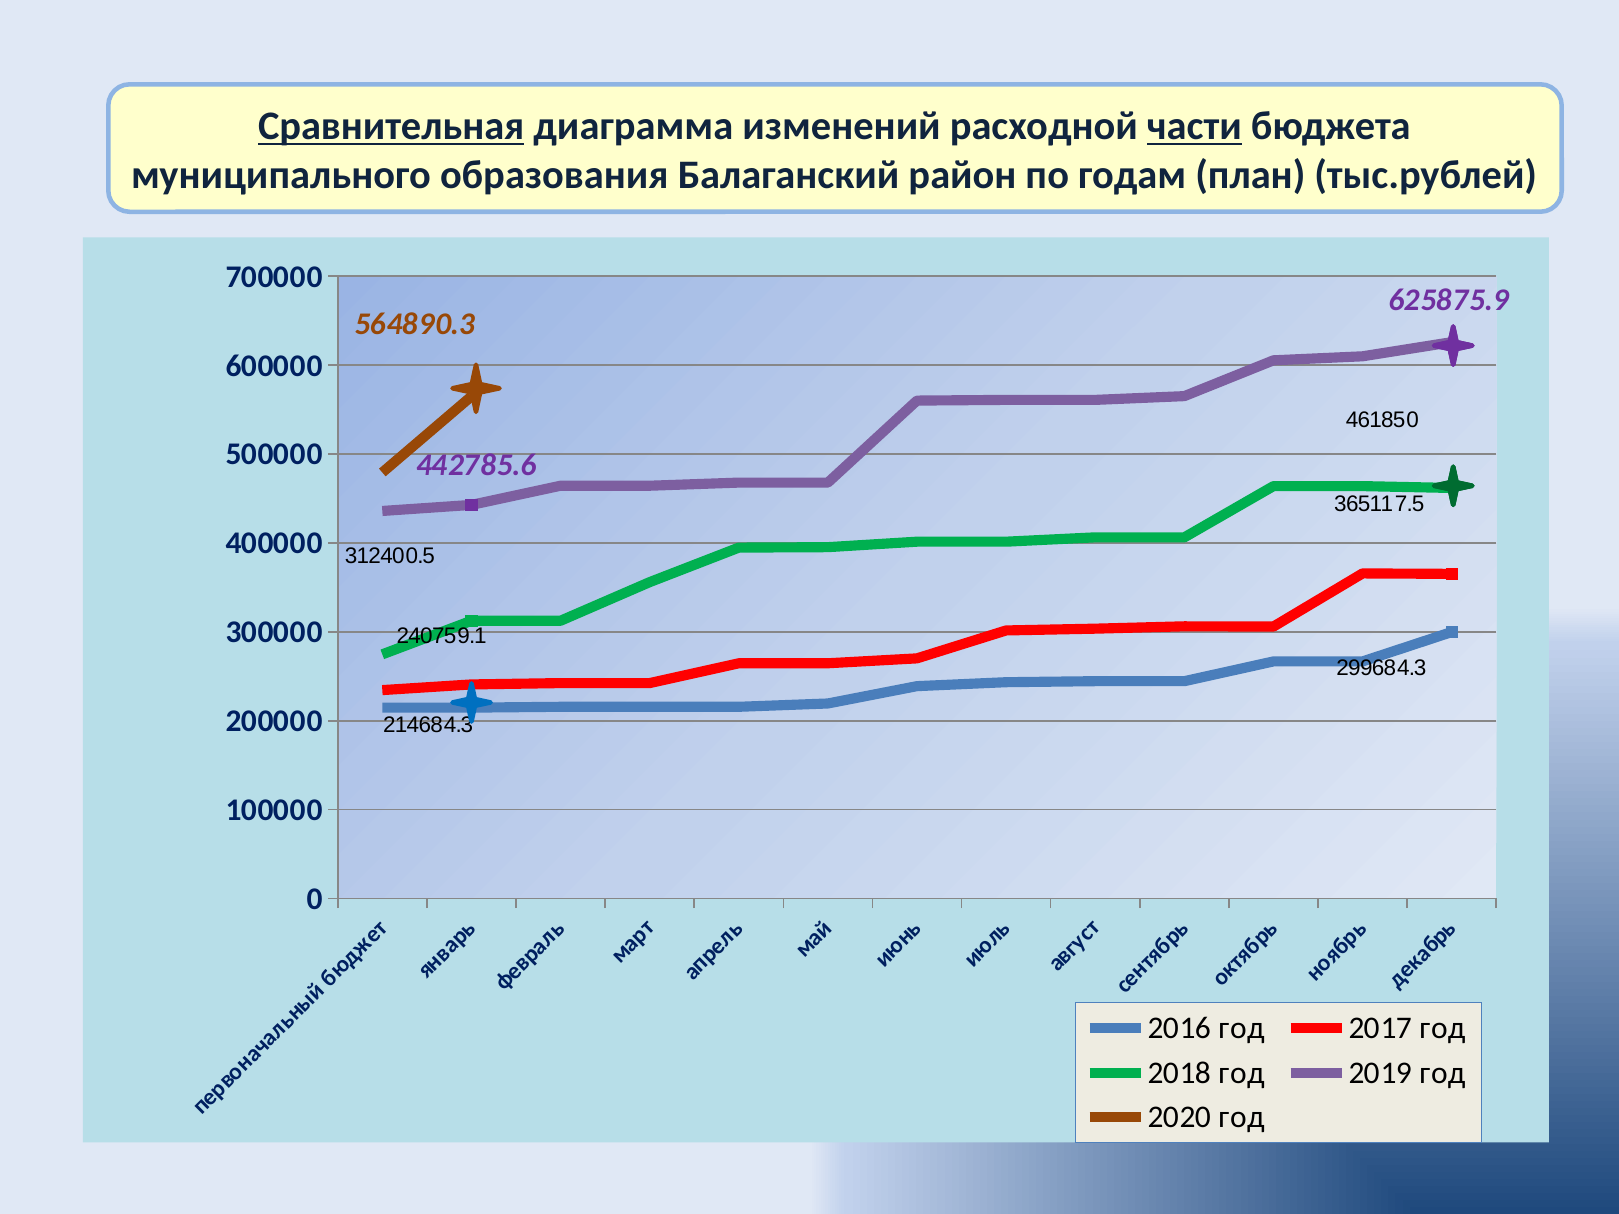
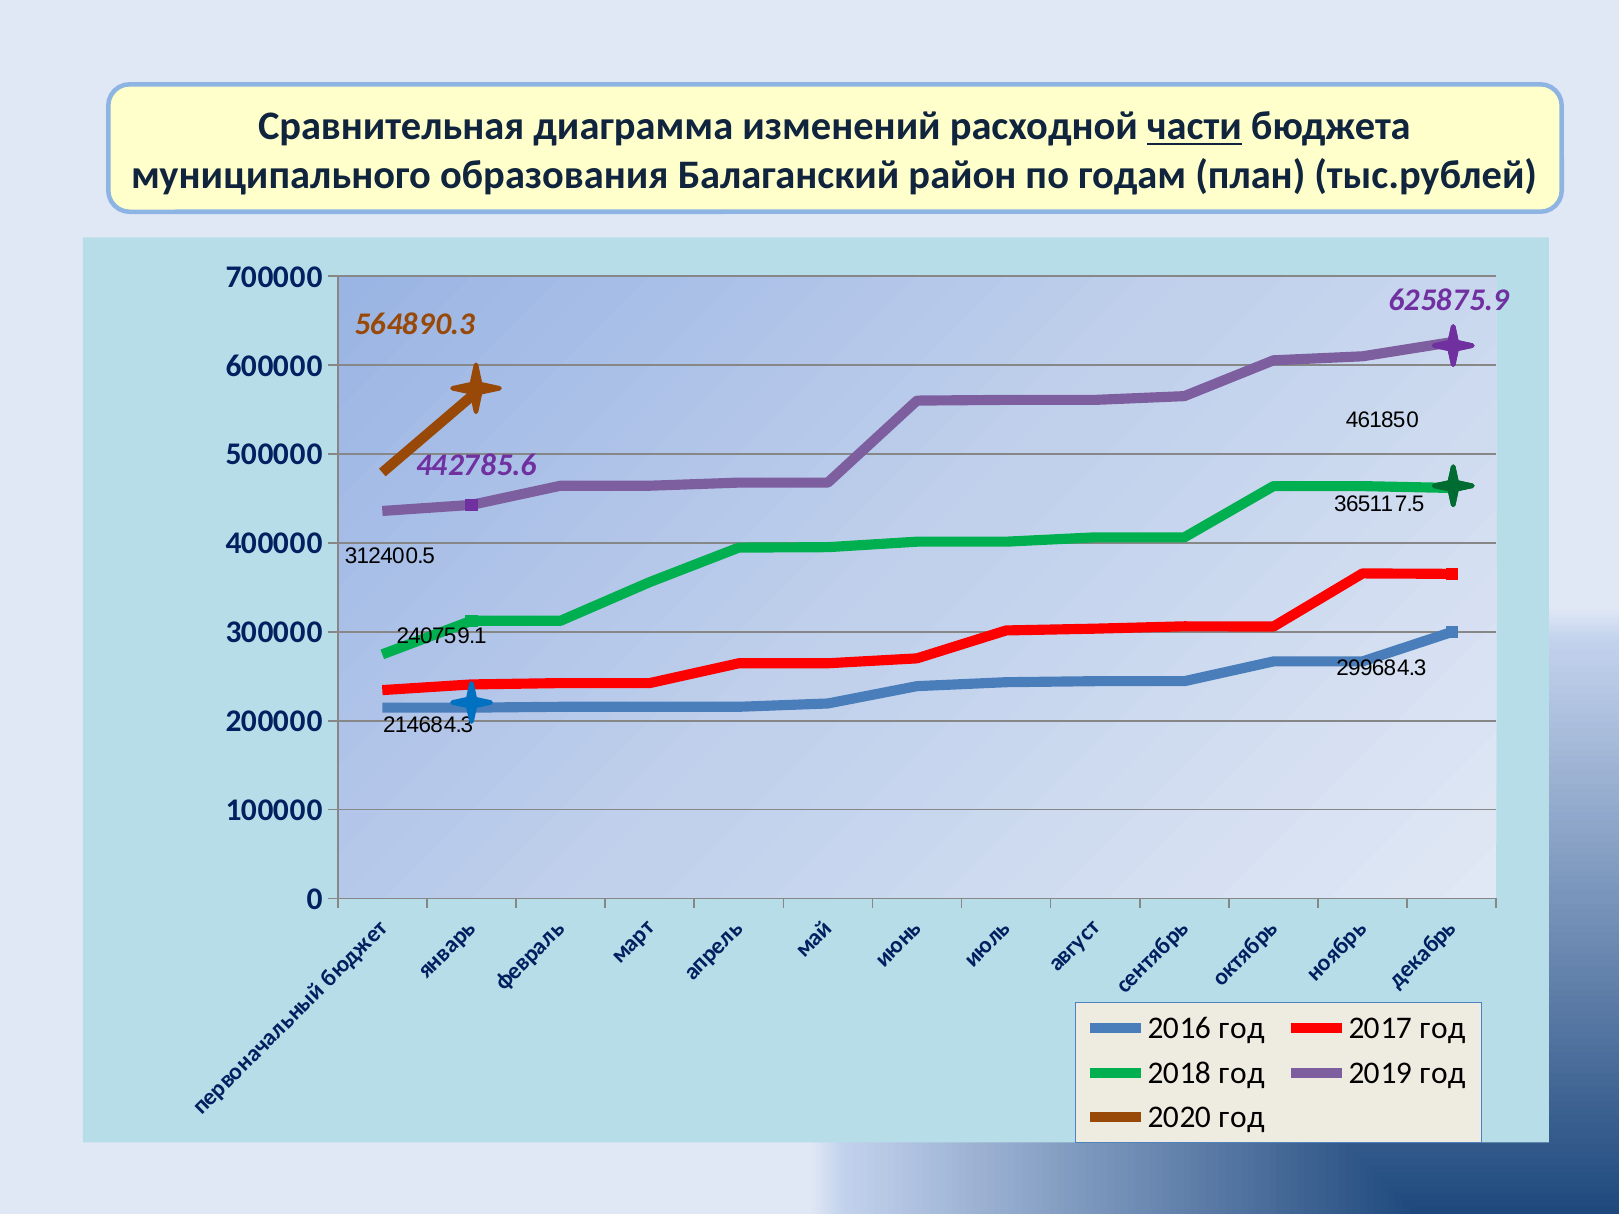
Сравнительная underline: present -> none (391, 127)
